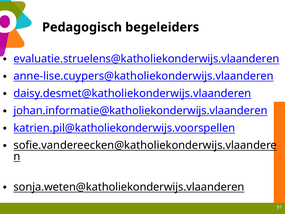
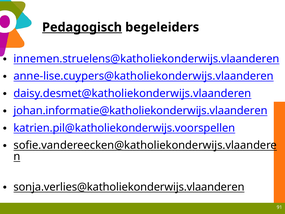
Pedagogisch underline: none -> present (82, 27)
evaluatie.struelens@katholiekonderwijs.vlaanderen: evaluatie.struelens@katholiekonderwijs.vlaanderen -> innemen.struelens@katholiekonderwijs.vlaanderen (146, 59)
sonja.weten@katholiekonderwijs.vlaanderen: sonja.weten@katholiekonderwijs.vlaanderen -> sonja.verlies@katholiekonderwijs.vlaanderen (129, 187)
